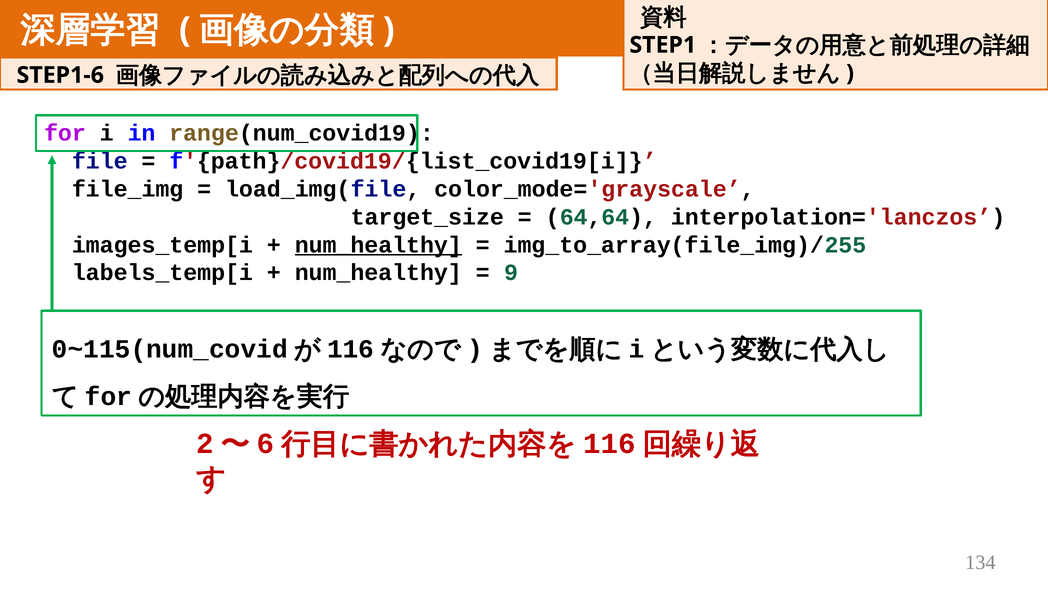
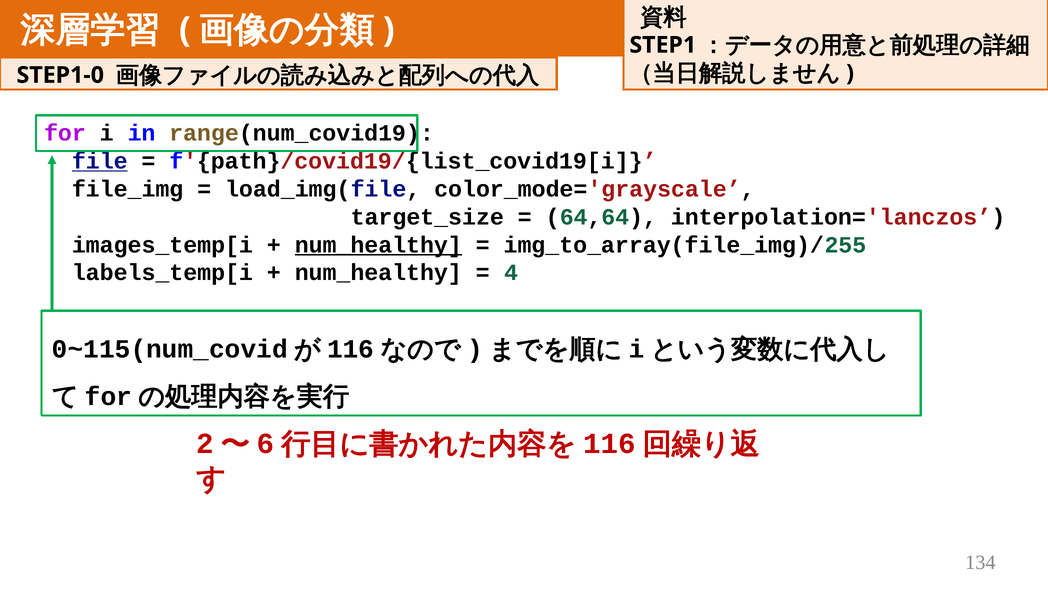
STEP1-6: STEP1-6 -> STEP1-0 (60, 75)
file underline: none -> present (100, 161)
9: 9 -> 4 (511, 273)
